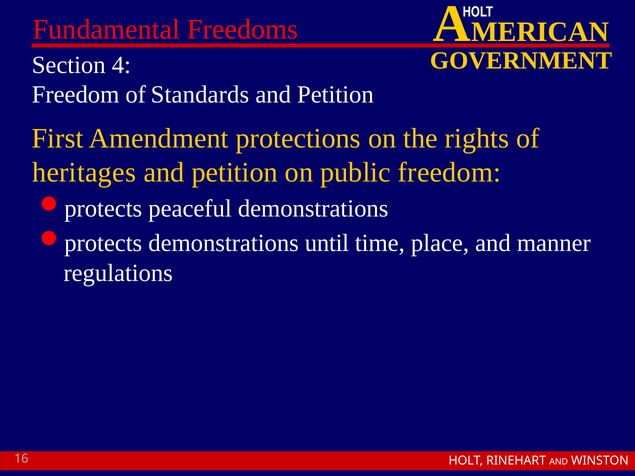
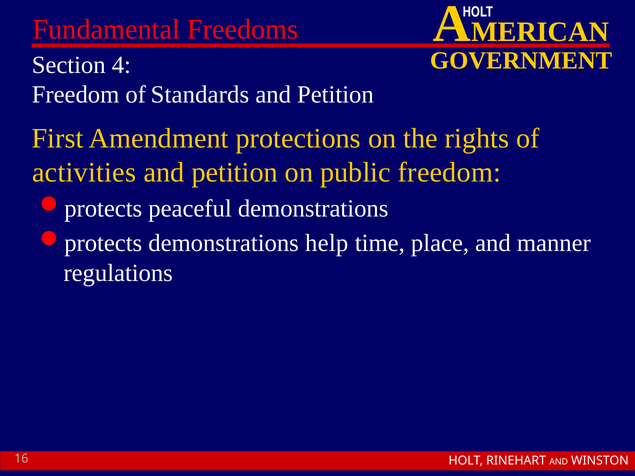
heritages: heritages -> activities (84, 172)
until: until -> help (327, 243)
